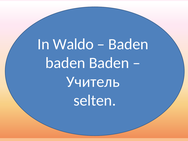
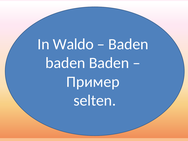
Учитель: Учитель -> Пример (93, 82)
